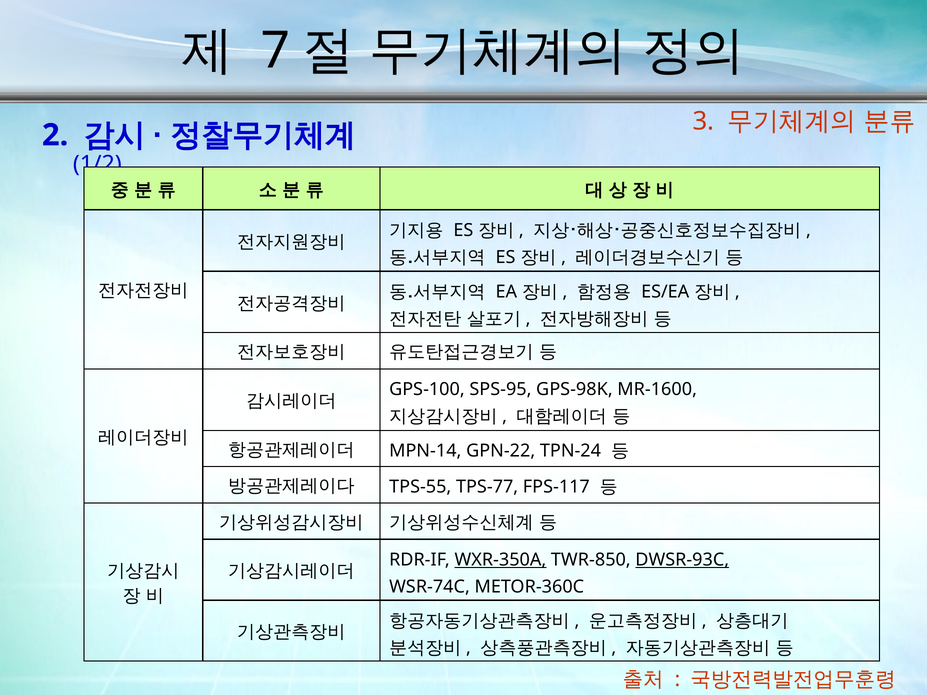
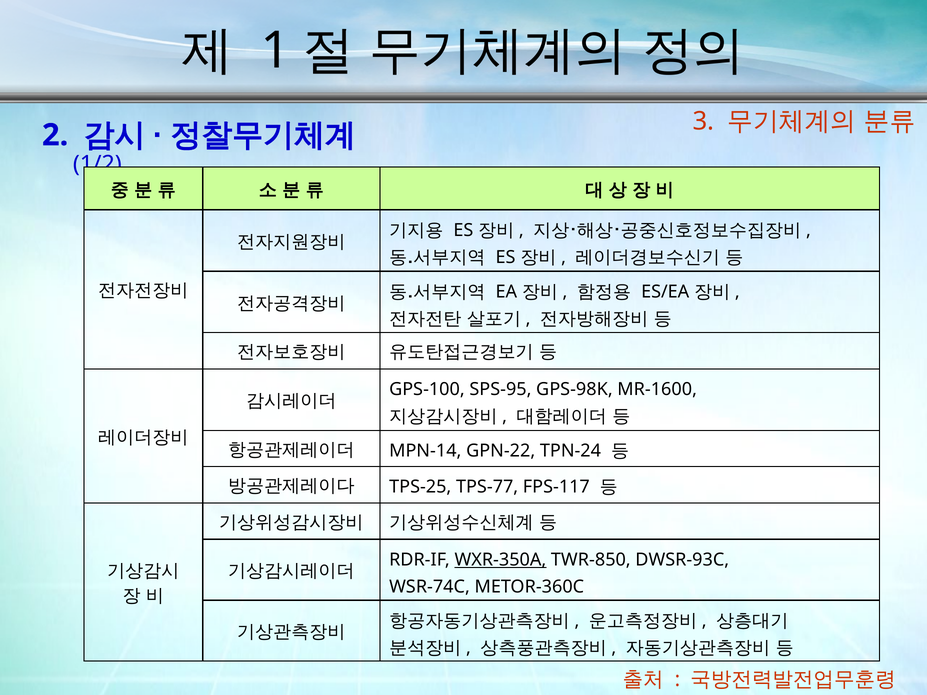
7: 7 -> 1 (276, 51)
TPS-55: TPS-55 -> TPS-25 (420, 487)
DWSR-93C underline: present -> none (682, 560)
